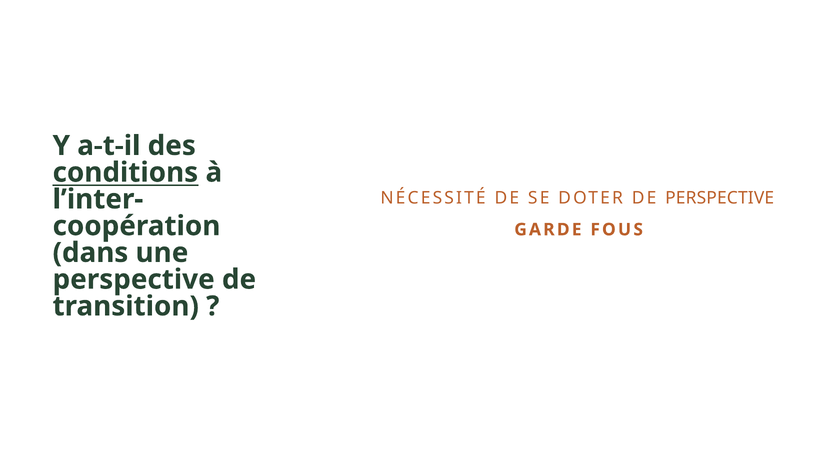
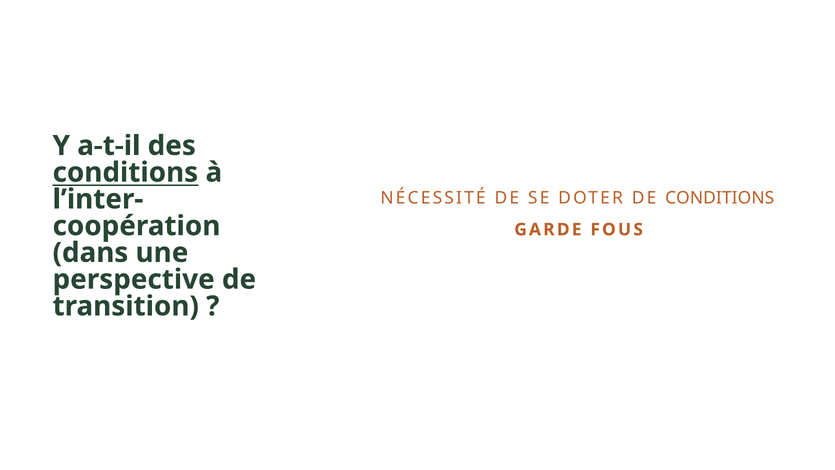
DE PERSPECTIVE: PERSPECTIVE -> CONDITIONS (720, 198)
